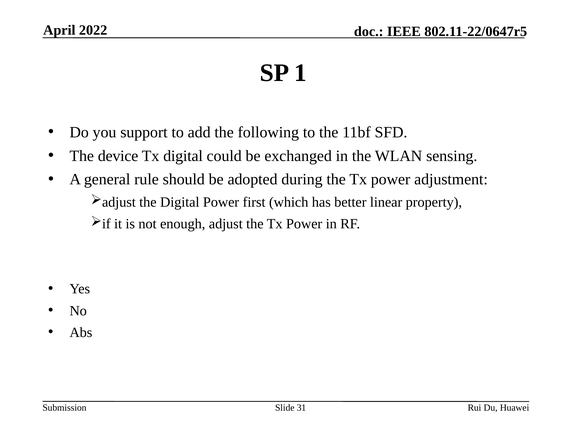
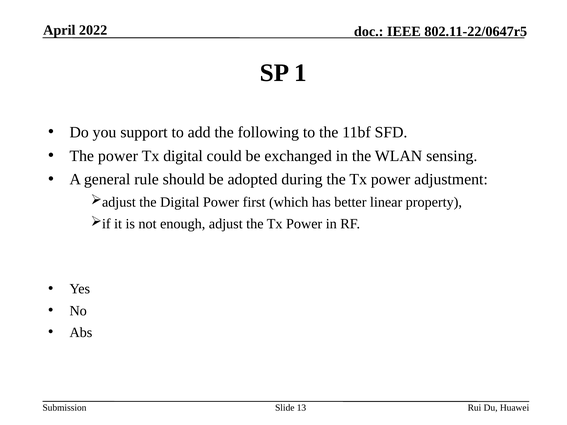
The device: device -> power (118, 156)
31: 31 -> 13 (301, 408)
